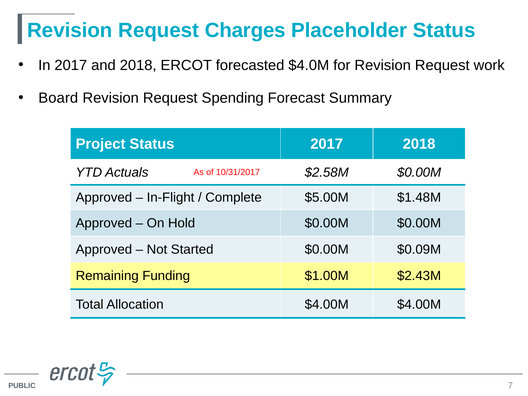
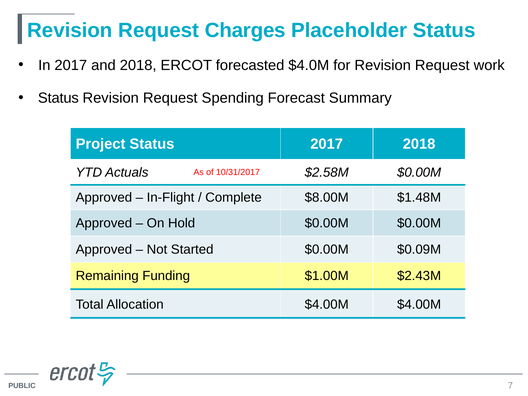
Board: Board -> Status (58, 98)
$5.00M: $5.00M -> $8.00M (327, 197)
